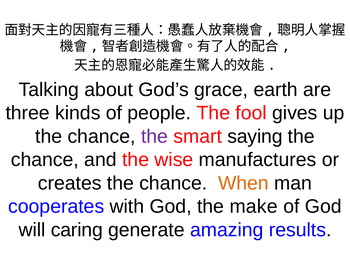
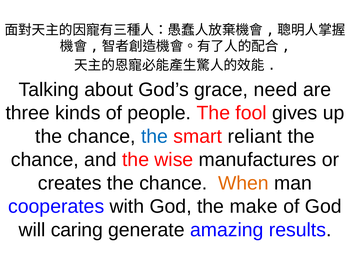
earth: earth -> need (276, 89)
the colour: purple -> blue (155, 136)
saying: saying -> reliant (255, 136)
